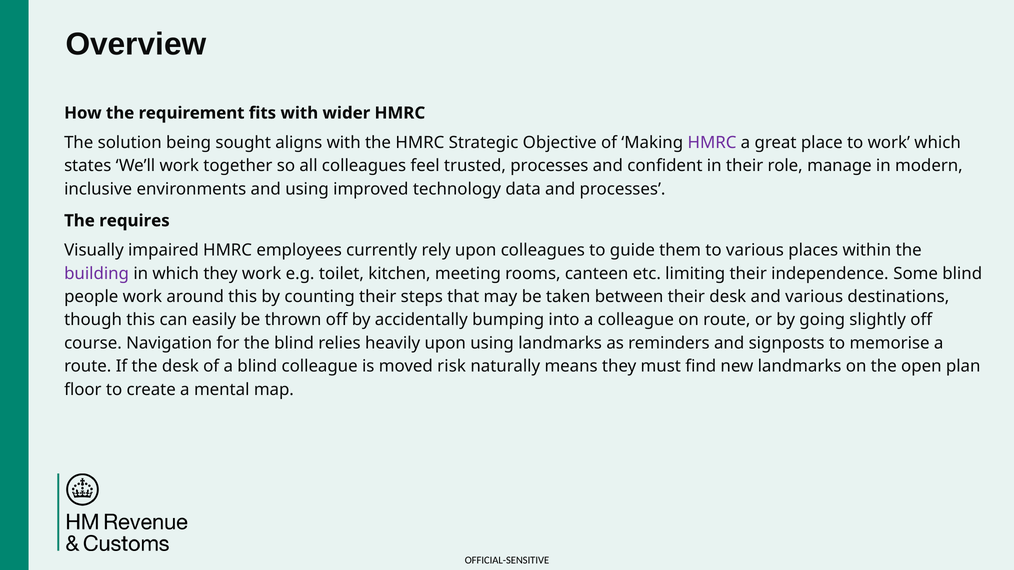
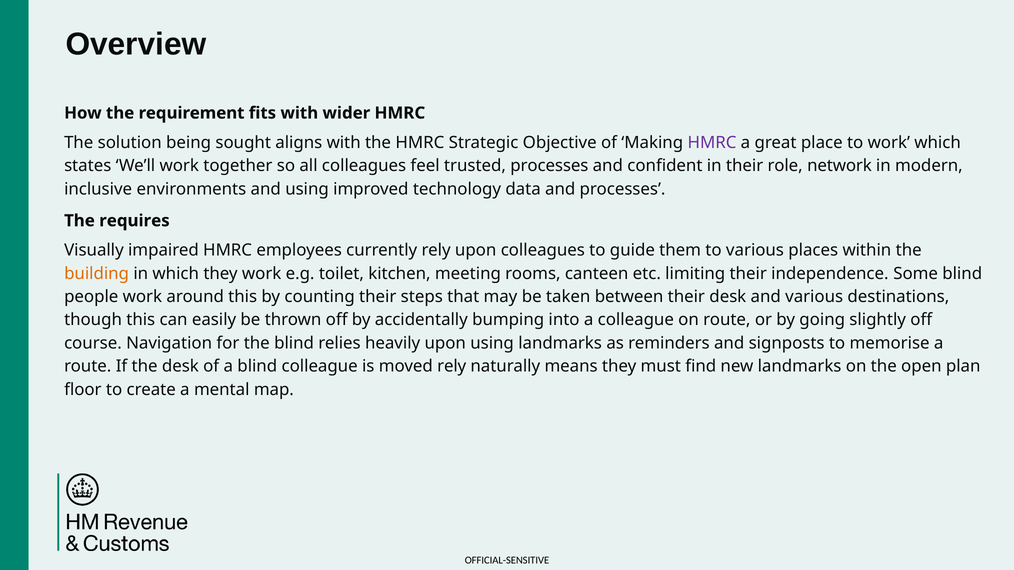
manage: manage -> network (839, 166)
building colour: purple -> orange (97, 274)
moved risk: risk -> rely (452, 367)
